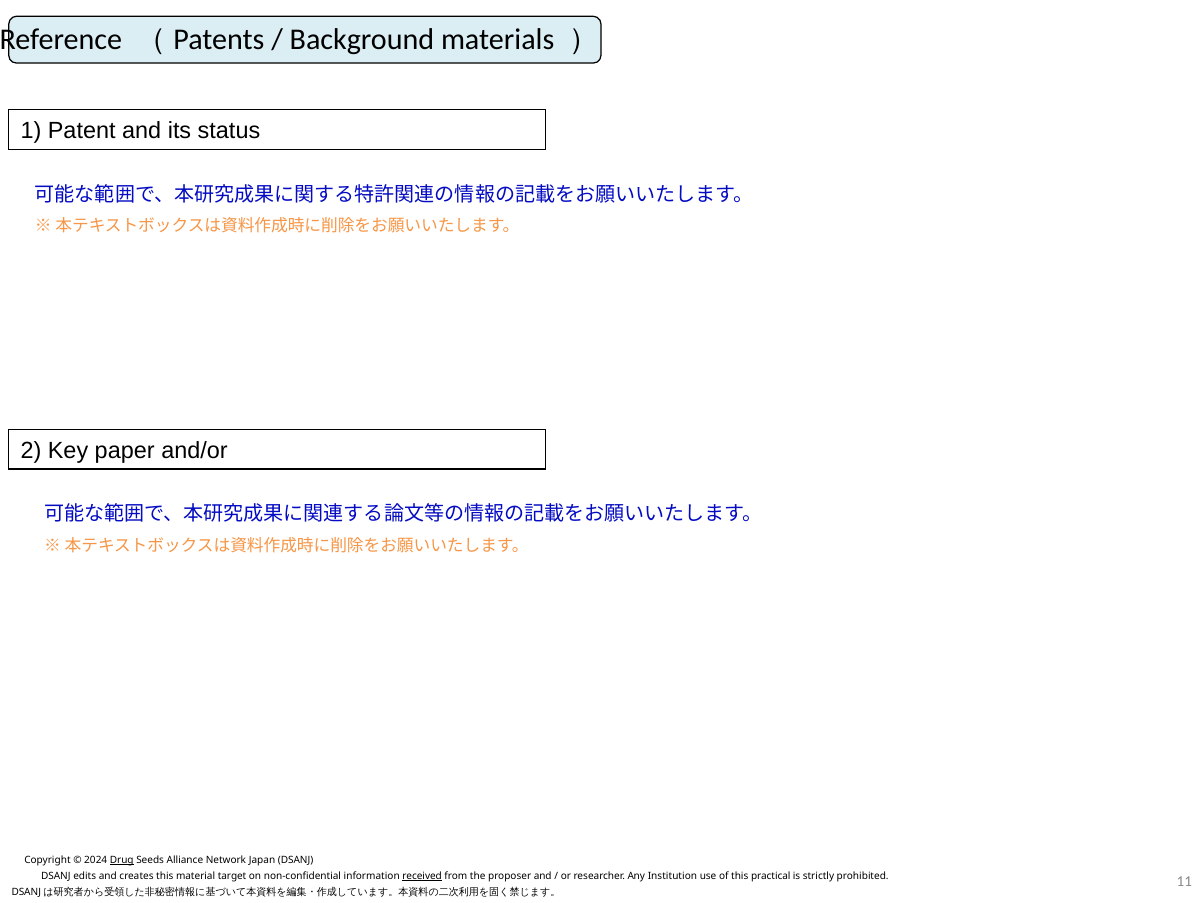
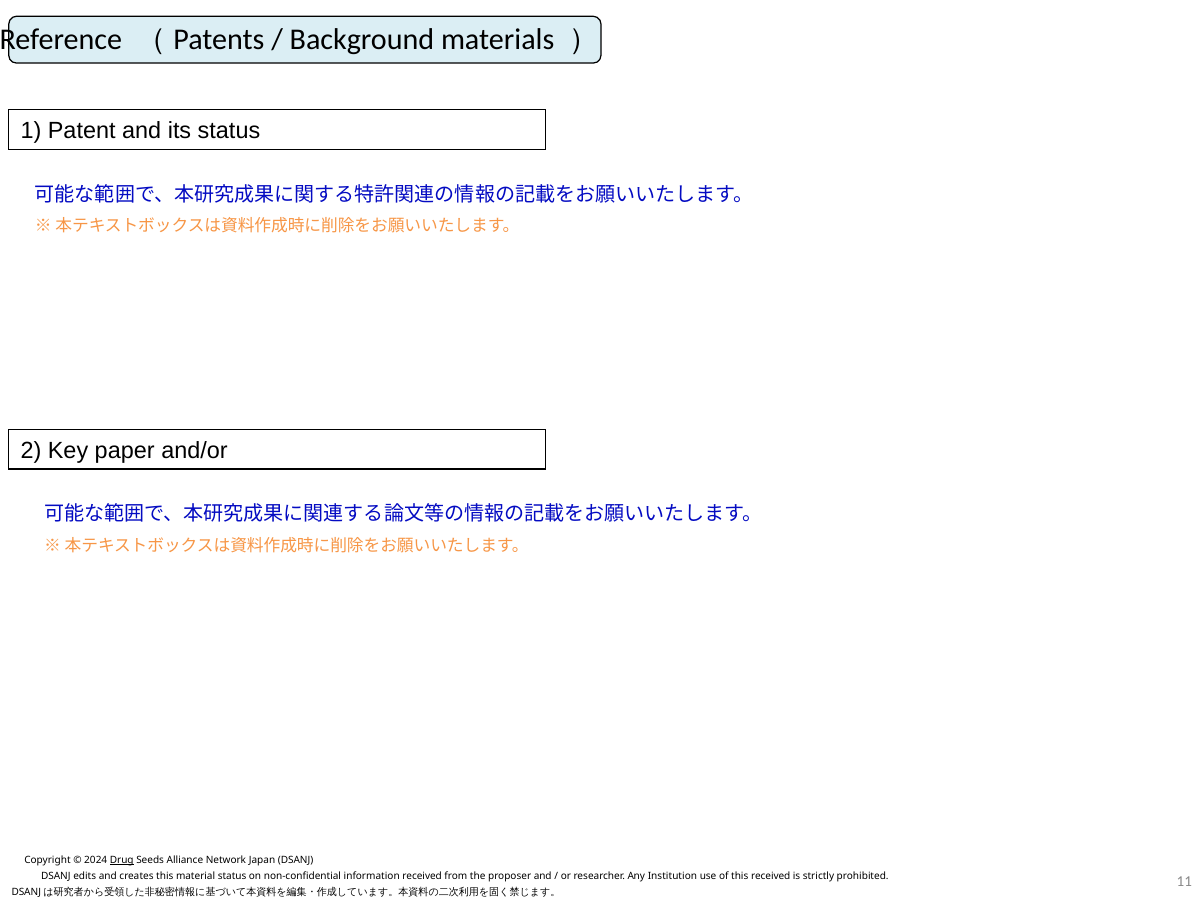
material target: target -> status (232, 876)
received underline: present -> none (422, 876)
this practical: practical -> received (771, 876)
